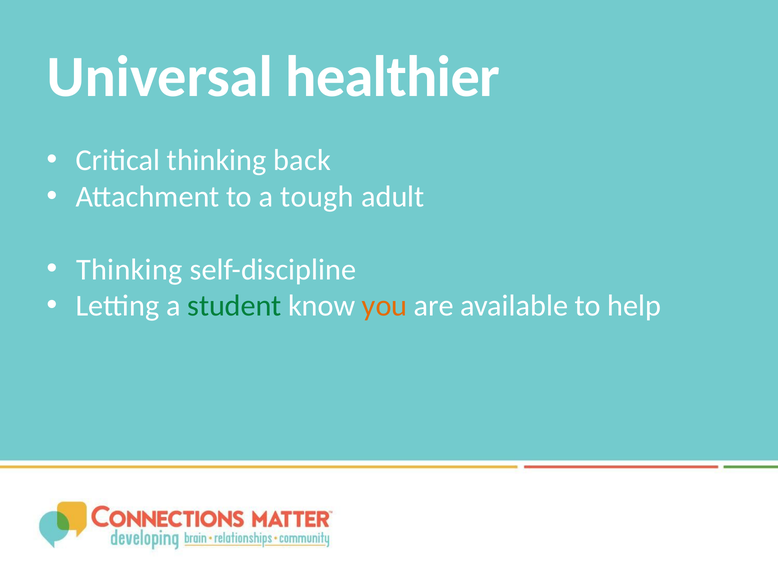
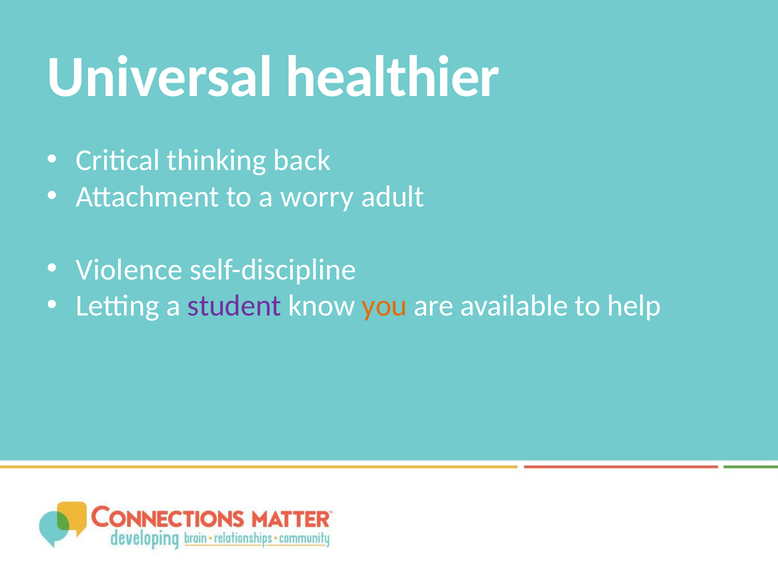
tough: tough -> worry (317, 197)
Thinking: Thinking -> Violence (129, 269)
student colour: green -> purple (234, 306)
